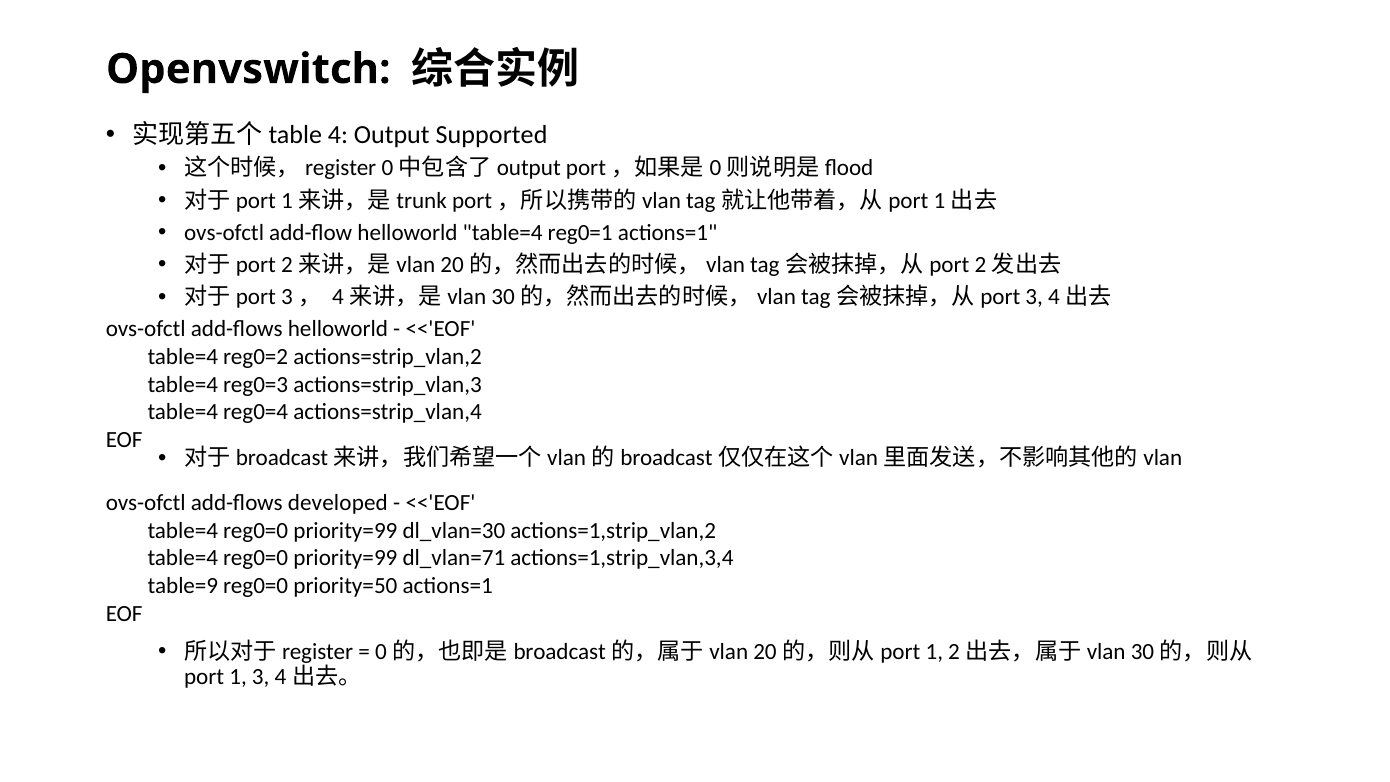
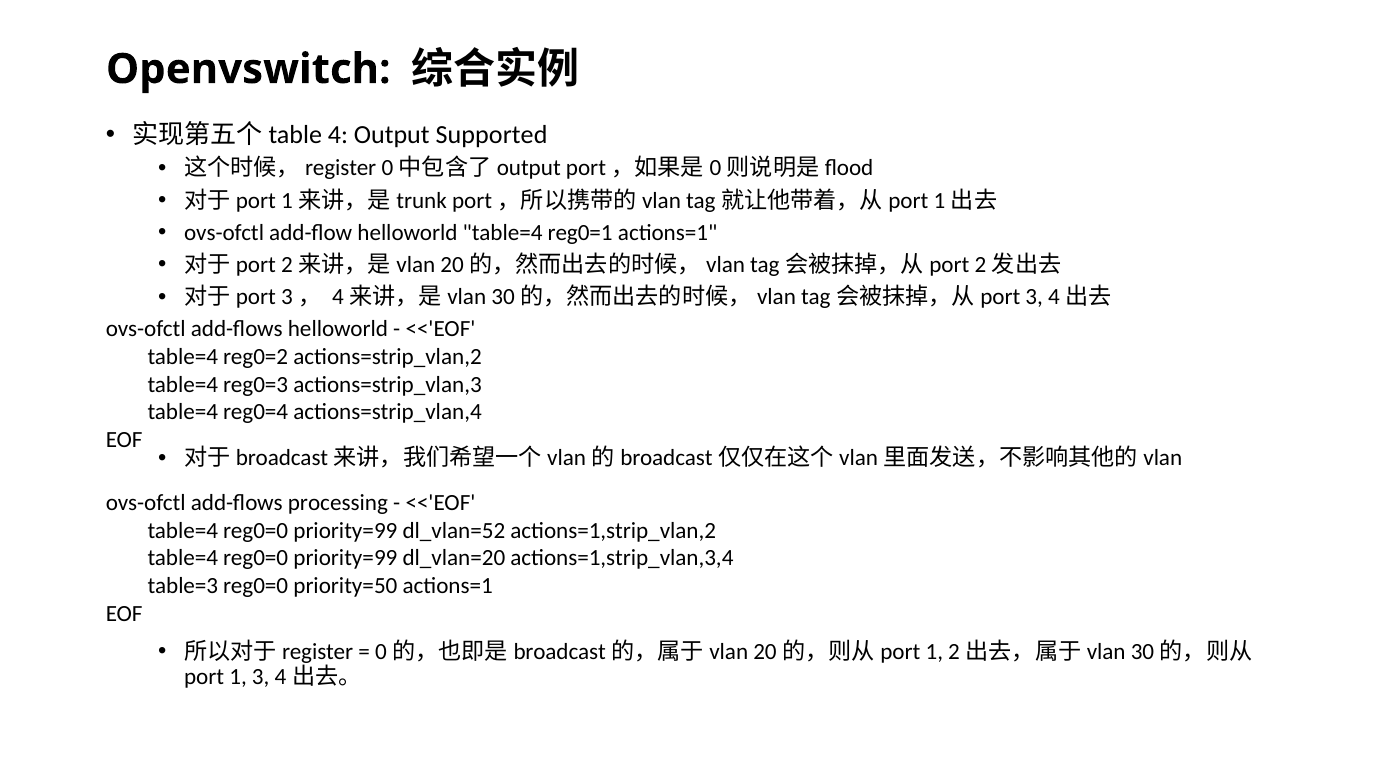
developed: developed -> processing (338, 503)
dl_vlan=30: dl_vlan=30 -> dl_vlan=52 (454, 530)
dl_vlan=71: dl_vlan=71 -> dl_vlan=20 (454, 558)
table=9: table=9 -> table=3 (183, 586)
